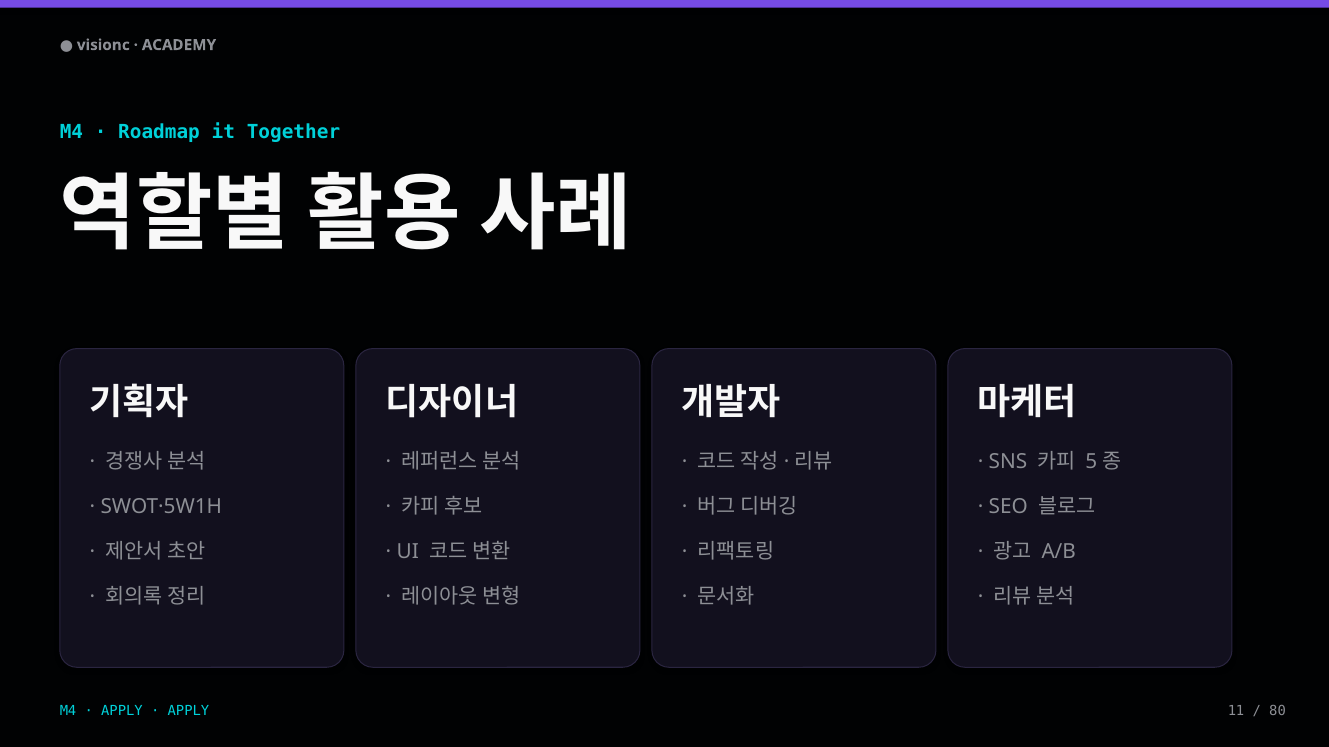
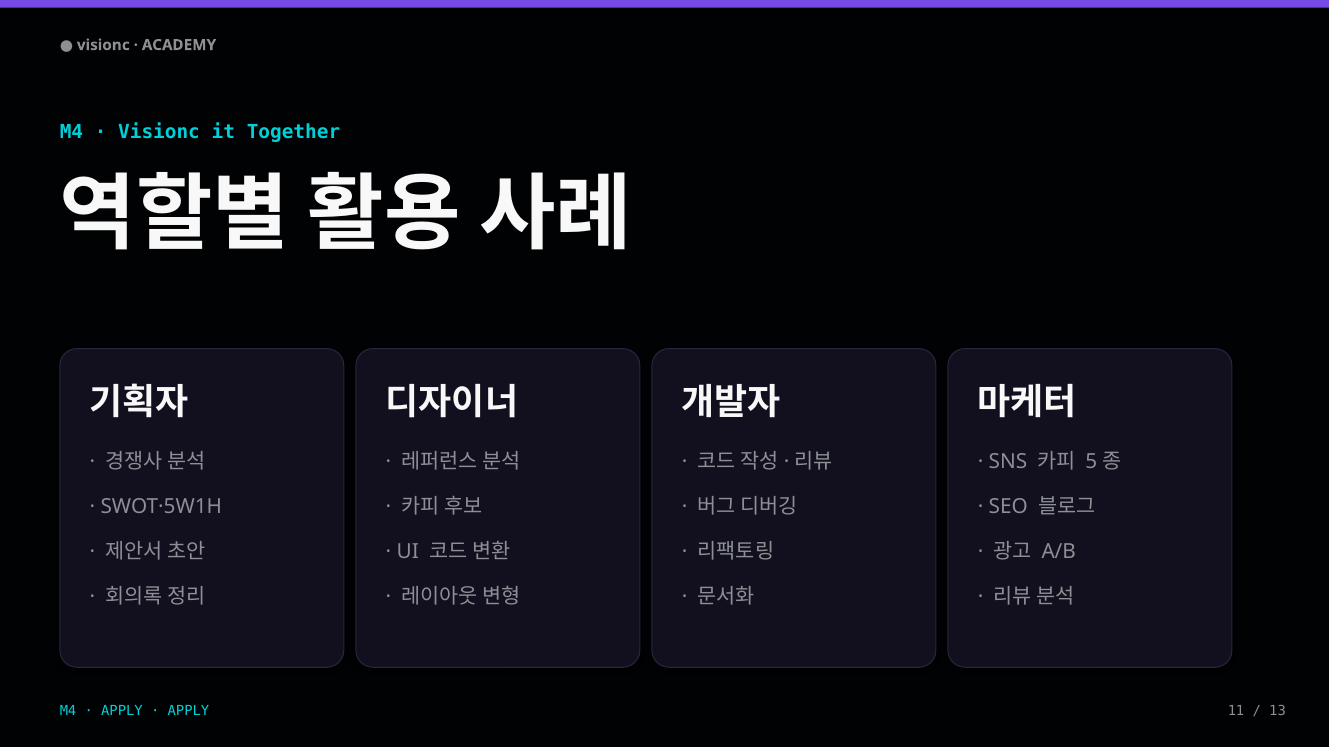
Roadmap: Roadmap -> Visionc (159, 133)
80: 80 -> 13 (1278, 712)
